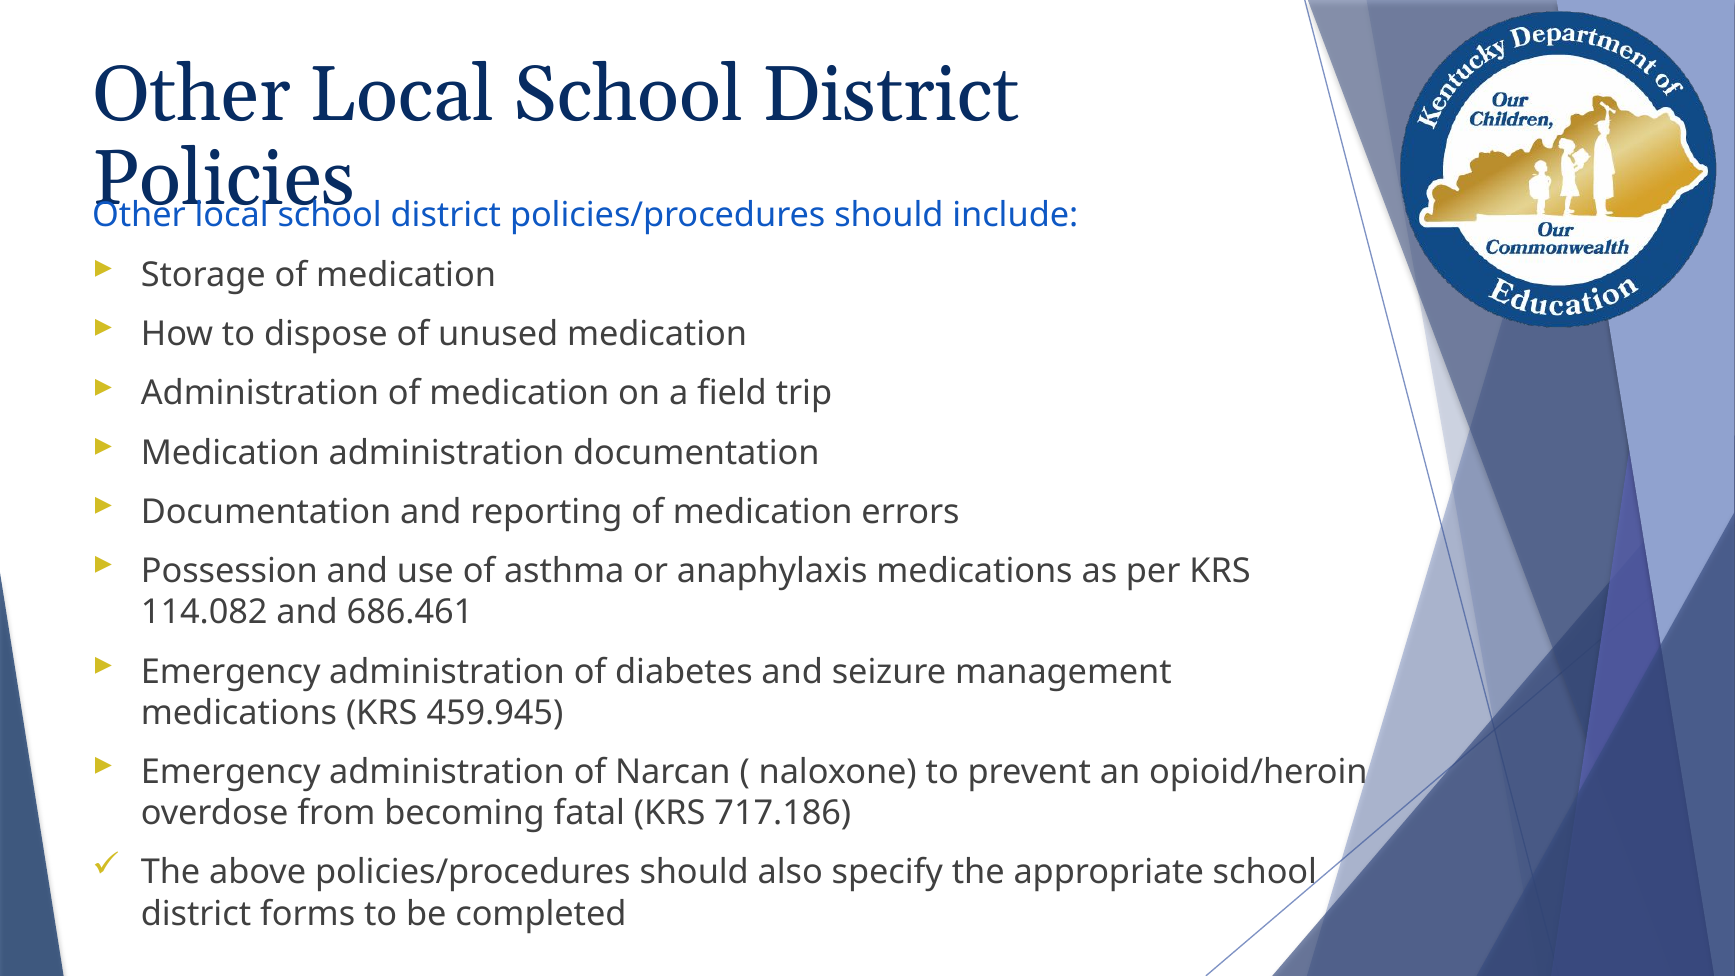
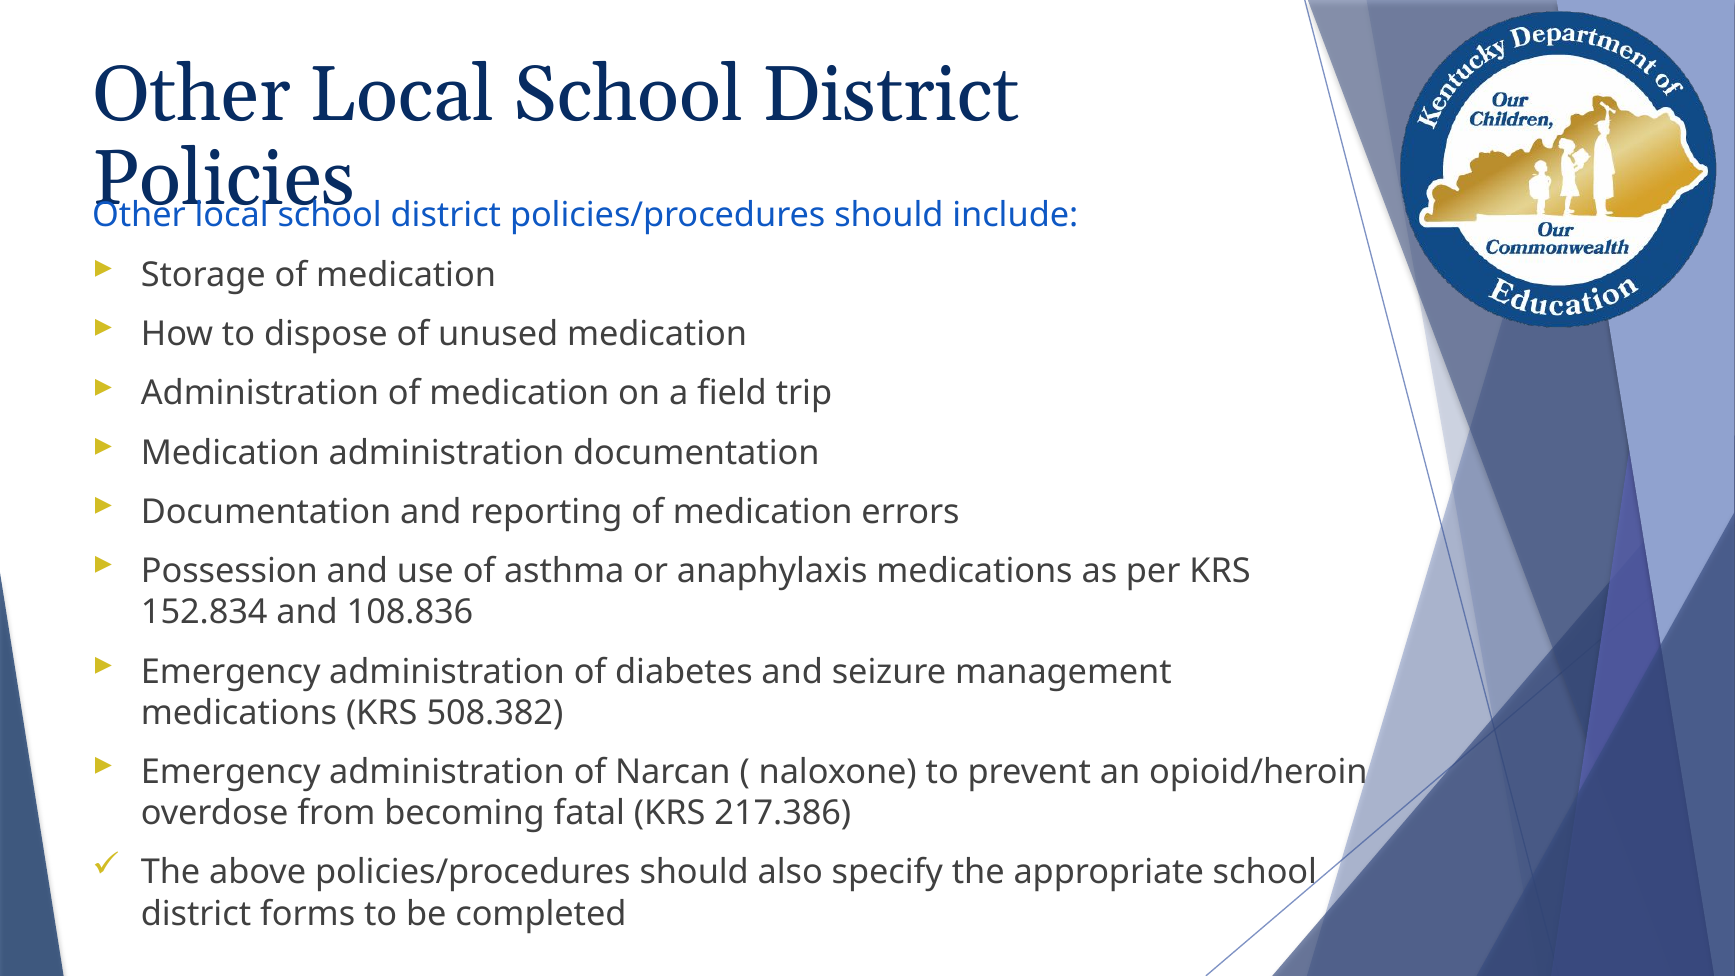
114.082: 114.082 -> 152.834 (204, 612)
686.461: 686.461 -> 108.836 (410, 612)
459.945: 459.945 -> 508.382 (495, 713)
717.186: 717.186 -> 217.386 (783, 813)
